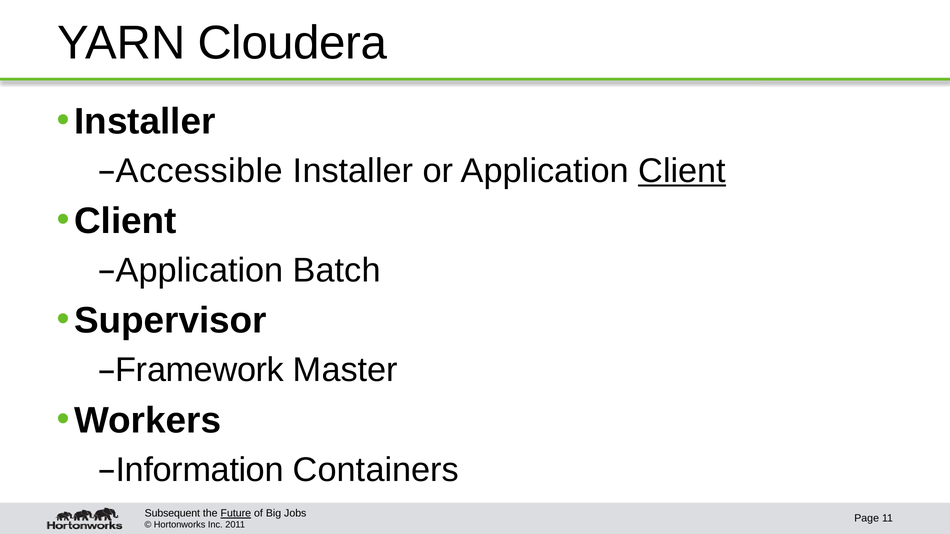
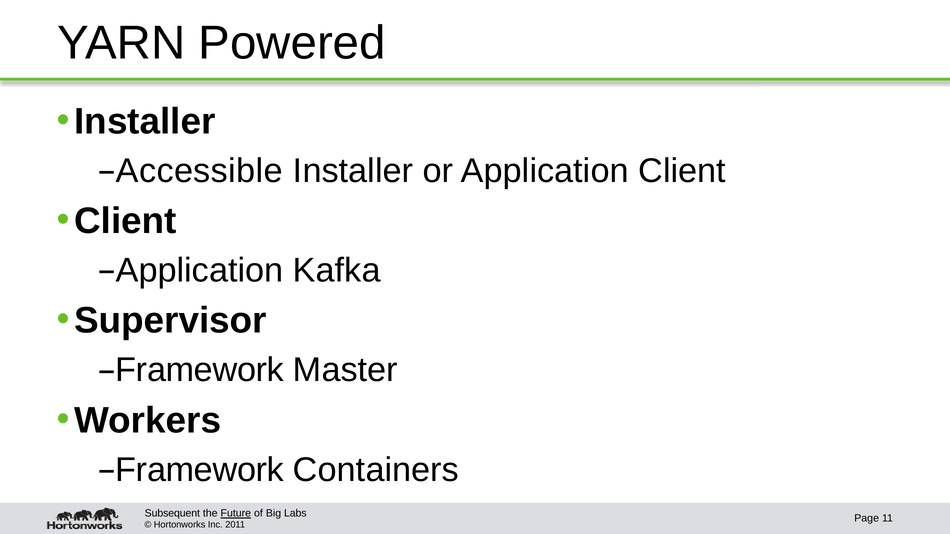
Cloudera: Cloudera -> Powered (292, 43)
Client underline: present -> none (682, 171)
Batch: Batch -> Kafka (337, 271)
Information: Information -> Framework (200, 470)
Jobs: Jobs -> Labs (295, 514)
